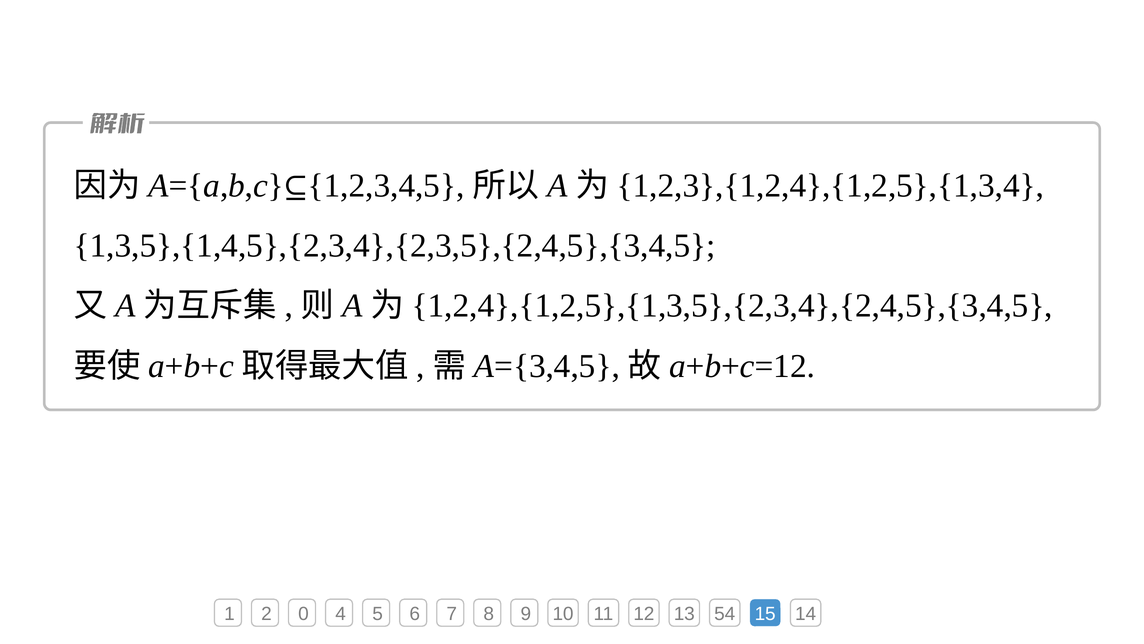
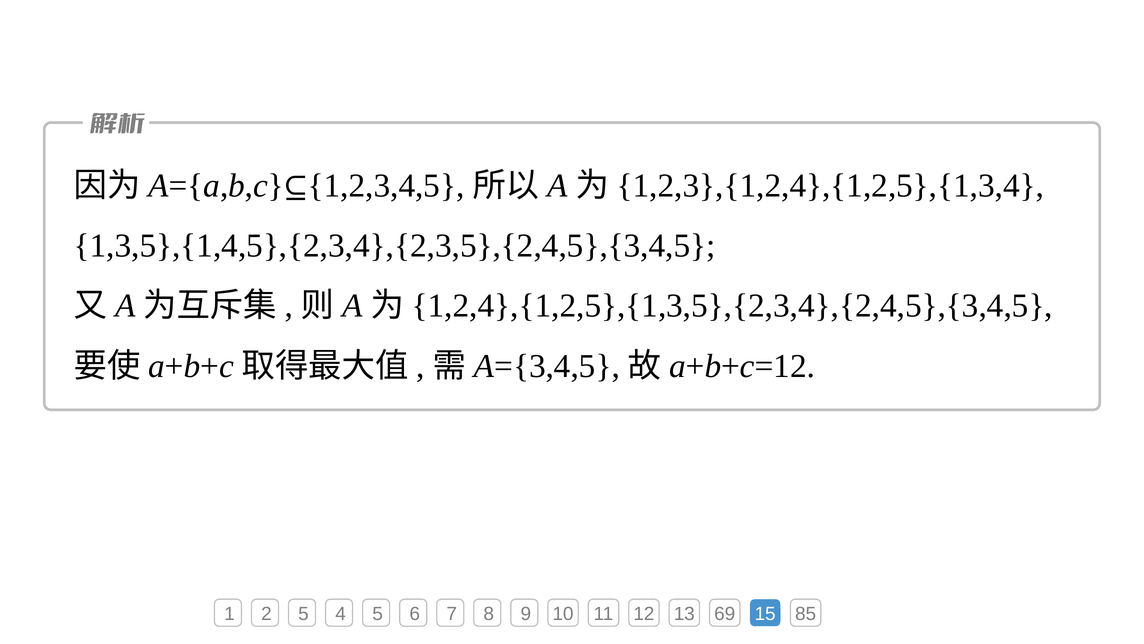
2 0: 0 -> 5 (304, 614)
54: 54 -> 69 (725, 614)
14: 14 -> 85 (806, 614)
